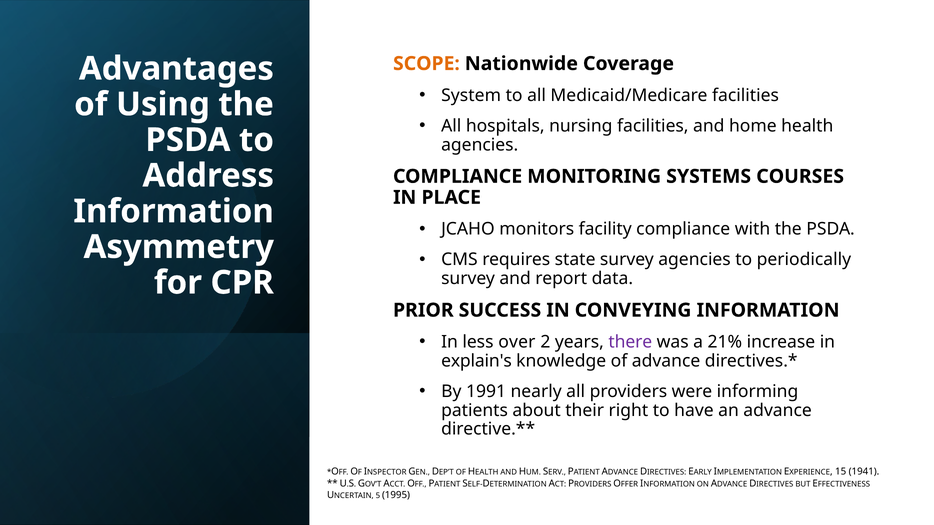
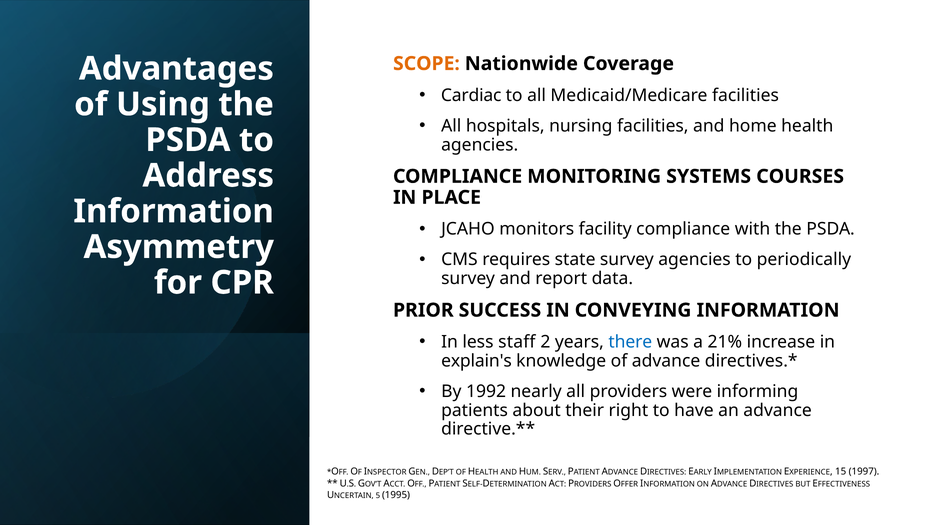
System: System -> Cardiac (471, 95)
over: over -> staff (517, 342)
there colour: purple -> blue (630, 342)
1991: 1991 -> 1992 (486, 392)
1941: 1941 -> 1997 (864, 472)
